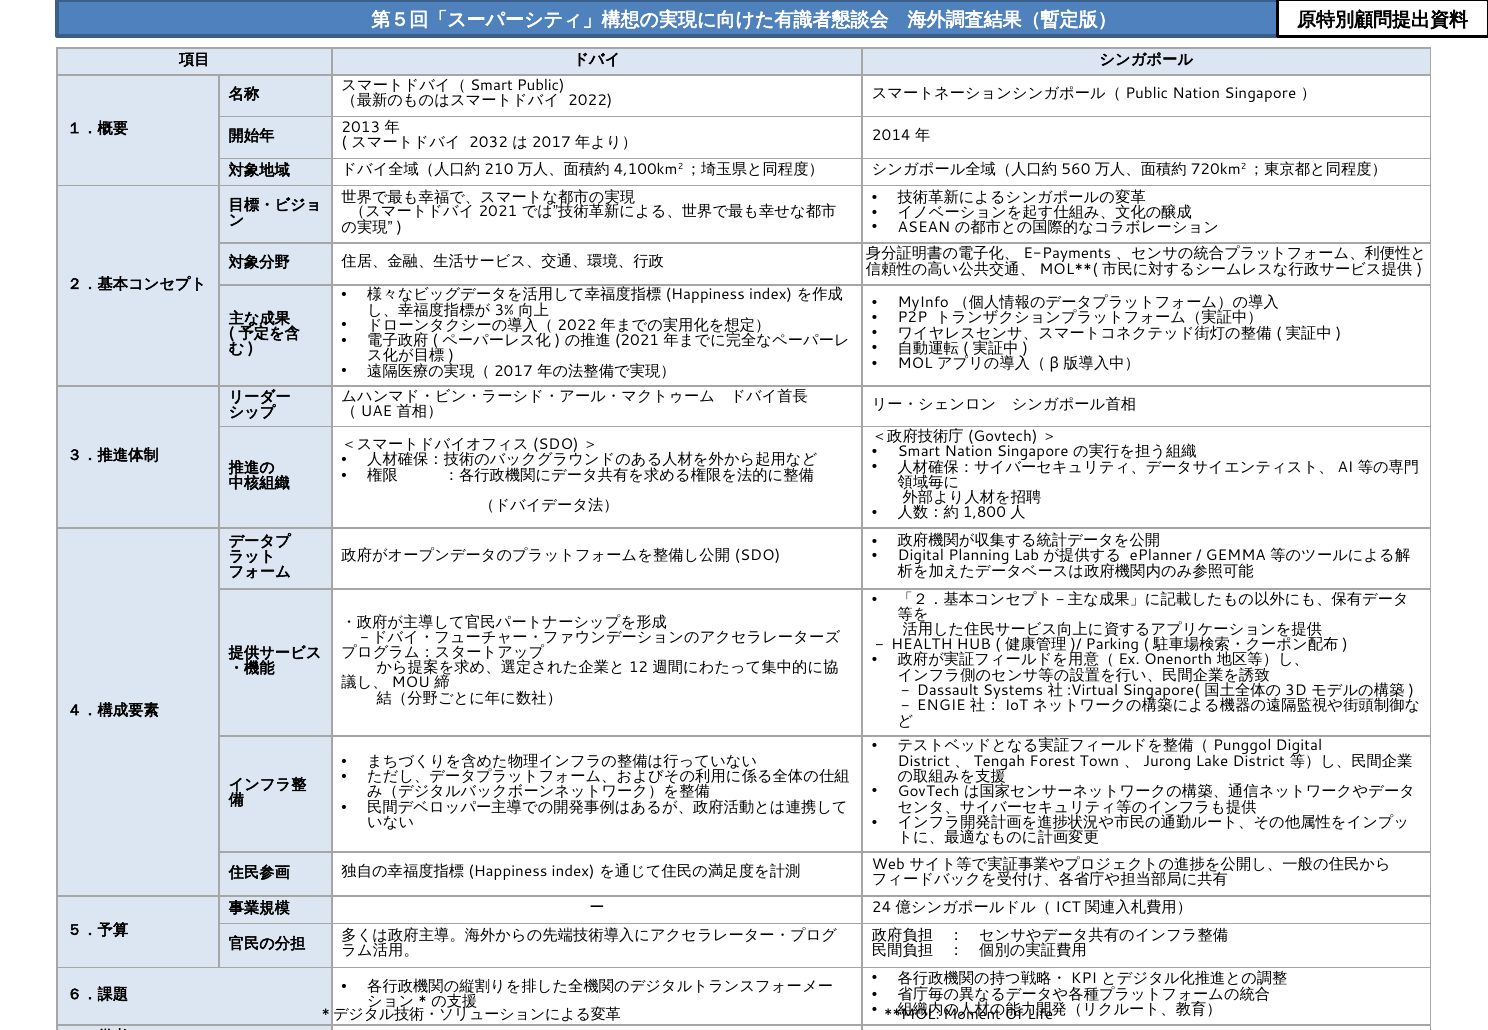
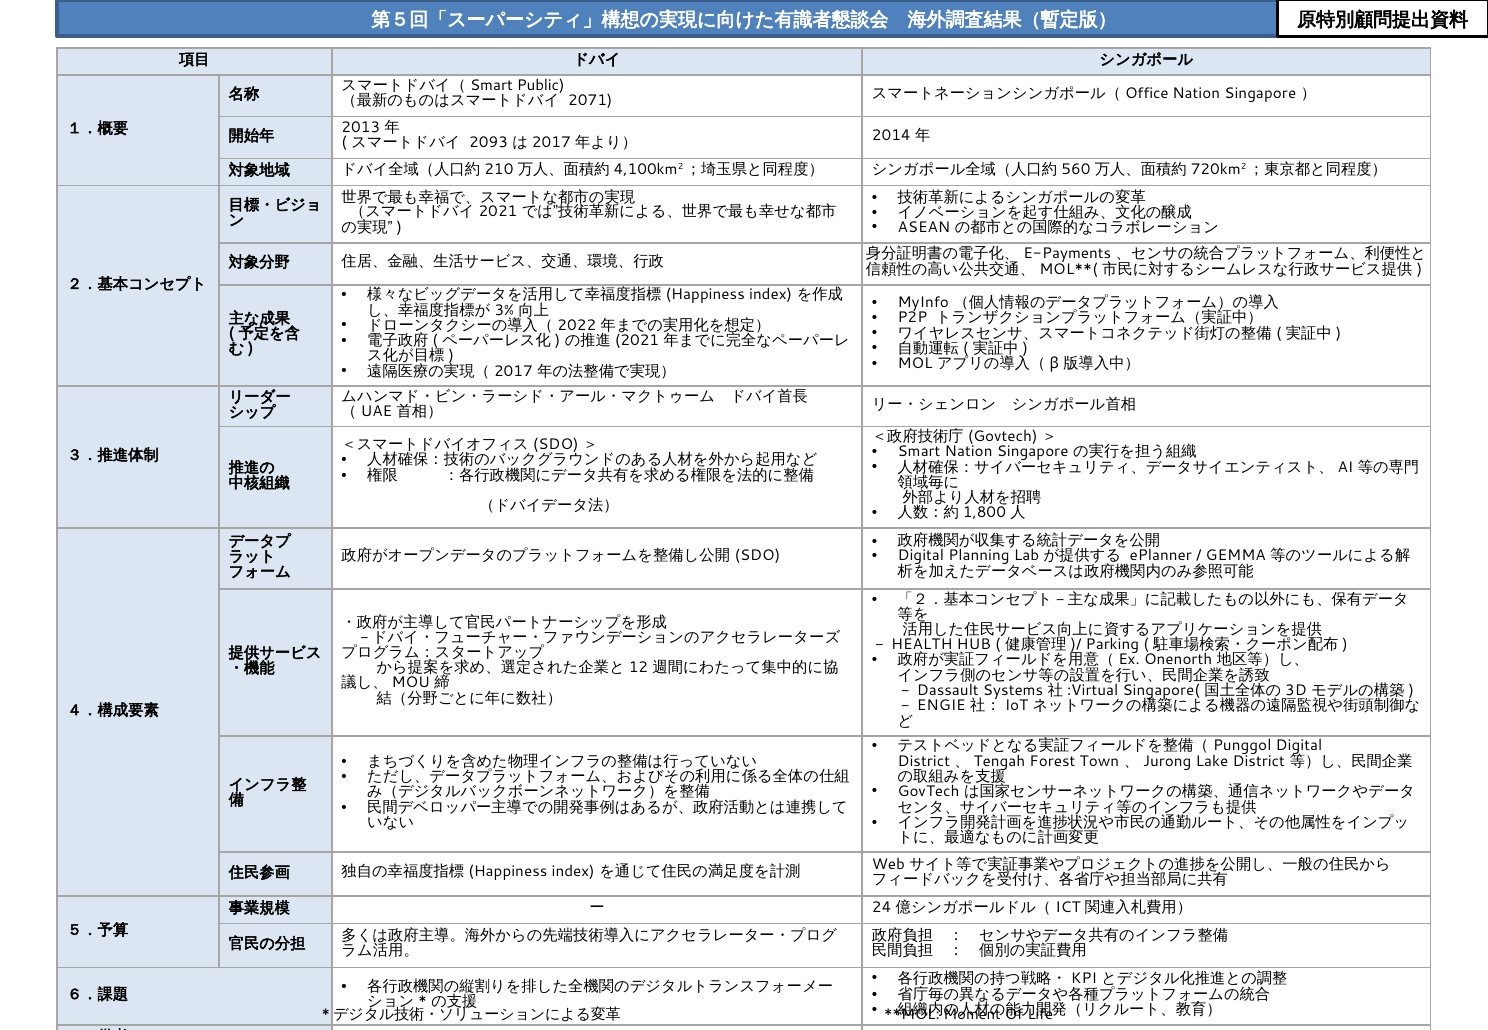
2022: 2022 -> 2071 (590, 101)
Public: Public -> Office (1147, 93)
2032: 2032 -> 2093 (489, 143)
